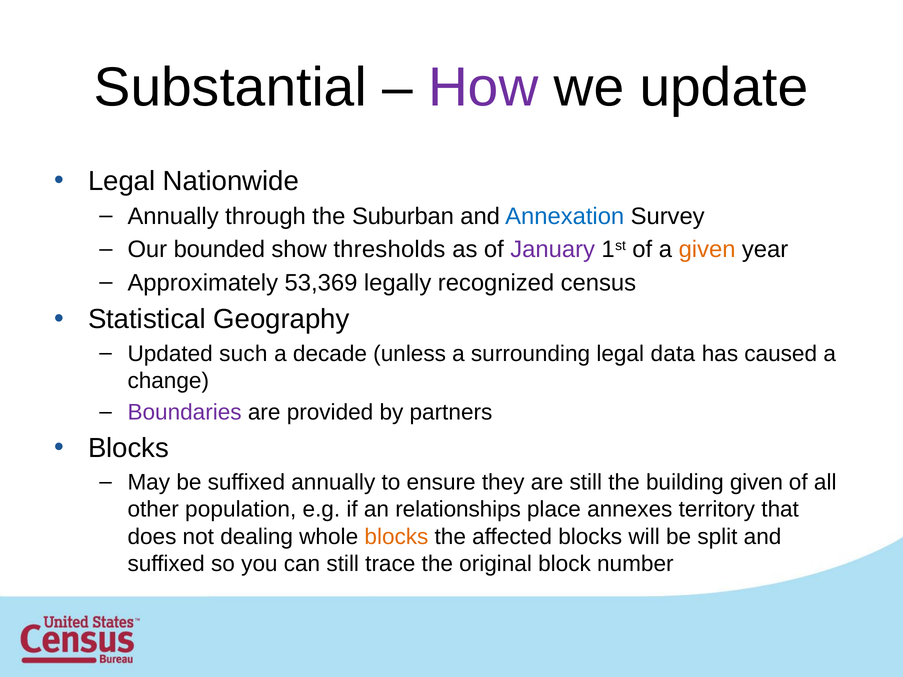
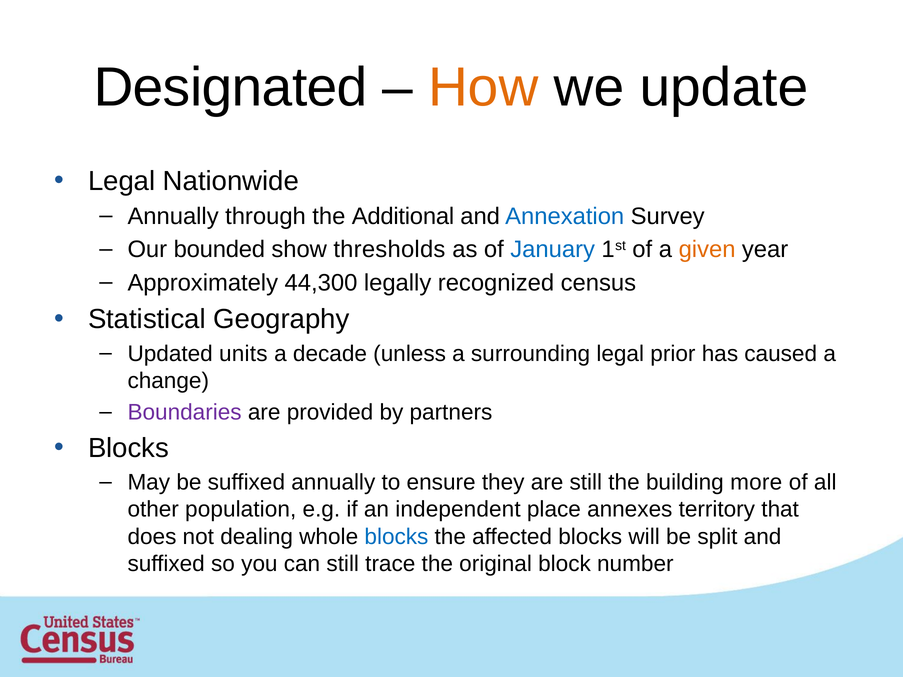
Substantial: Substantial -> Designated (231, 87)
How colour: purple -> orange (483, 87)
Suburban: Suburban -> Additional (403, 216)
January colour: purple -> blue (553, 250)
53,369: 53,369 -> 44,300 (321, 283)
such: such -> units (243, 354)
data: data -> prior (673, 354)
building given: given -> more (756, 483)
relationships: relationships -> independent (458, 510)
blocks colour: orange -> blue (396, 537)
